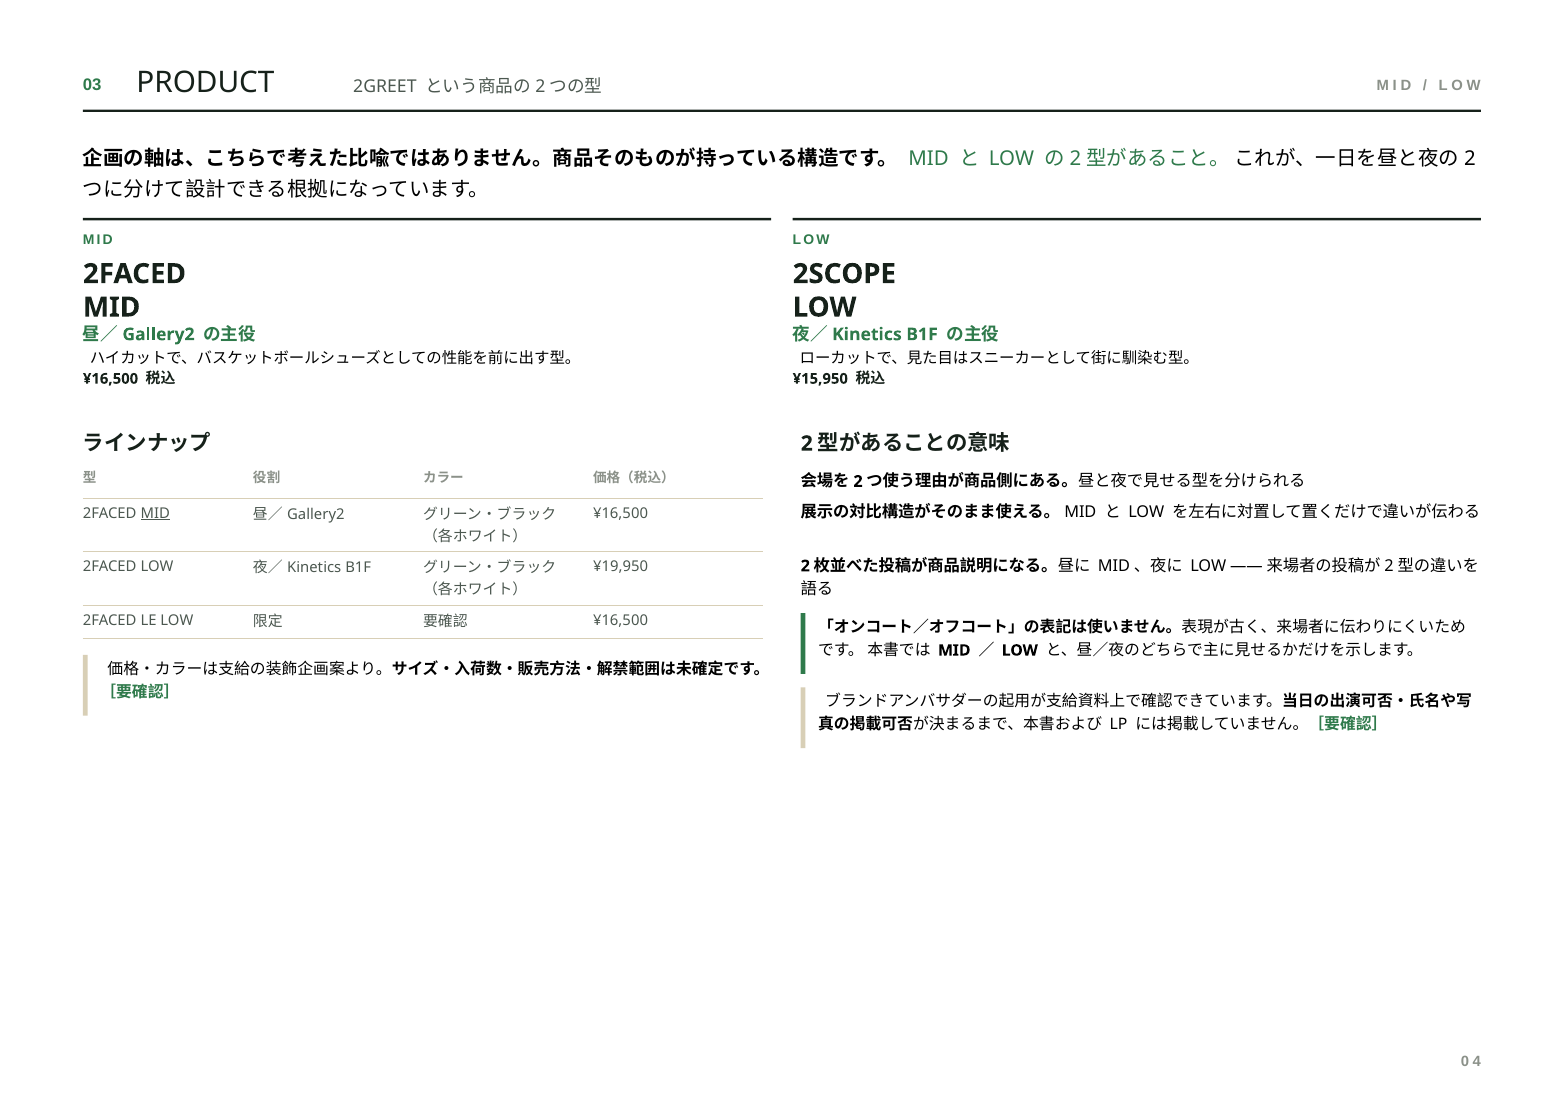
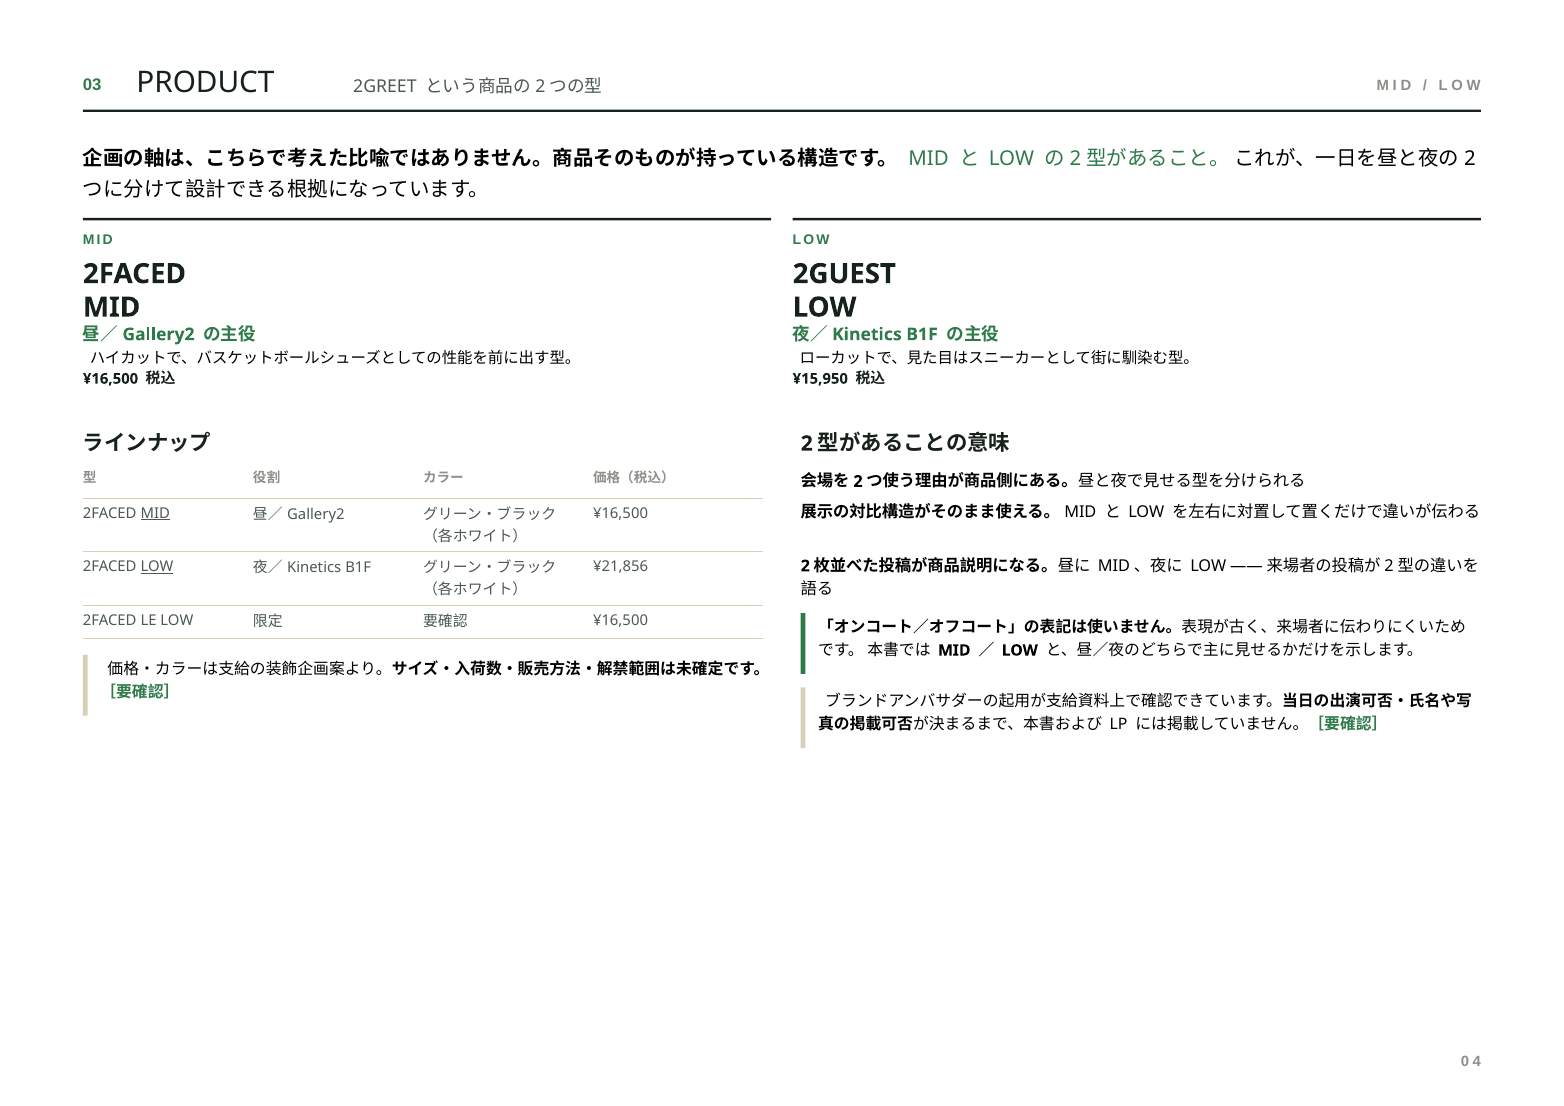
2SCOPE: 2SCOPE -> 2GUEST (844, 274)
LOW underline: none -> present (157, 567)
¥19,950: ¥19,950 -> ¥21,856 (621, 567)
